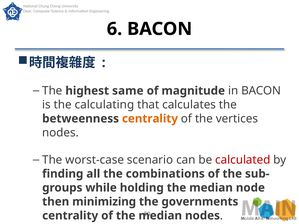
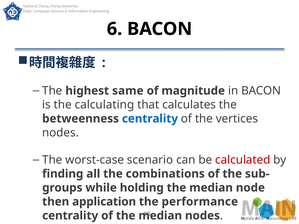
centrality colour: orange -> blue (150, 119)
minimizing: minimizing -> application (104, 202)
governments: governments -> performance (200, 202)
